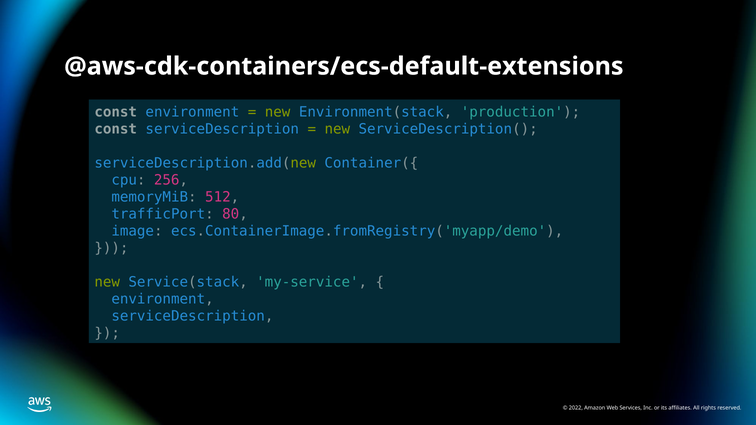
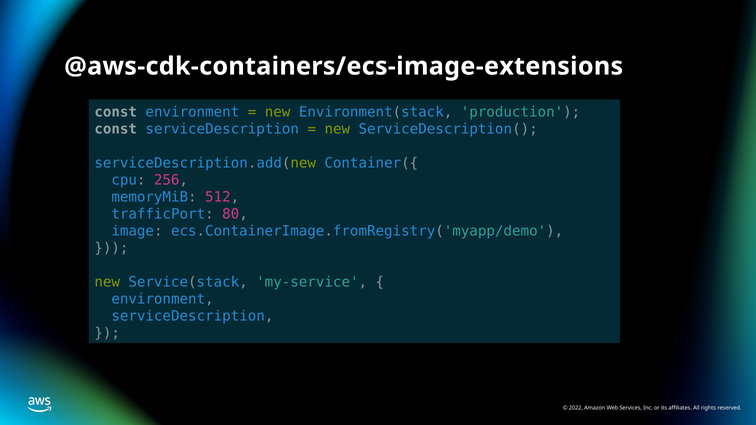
@aws-cdk-containers/ecs-default-extensions: @aws-cdk-containers/ecs-default-extensions -> @aws-cdk-containers/ecs-image-extensions (344, 66)
